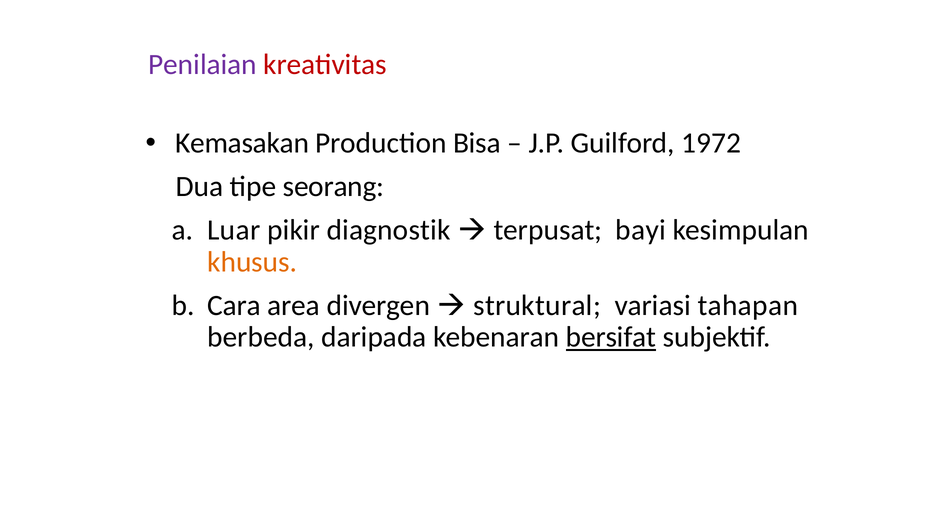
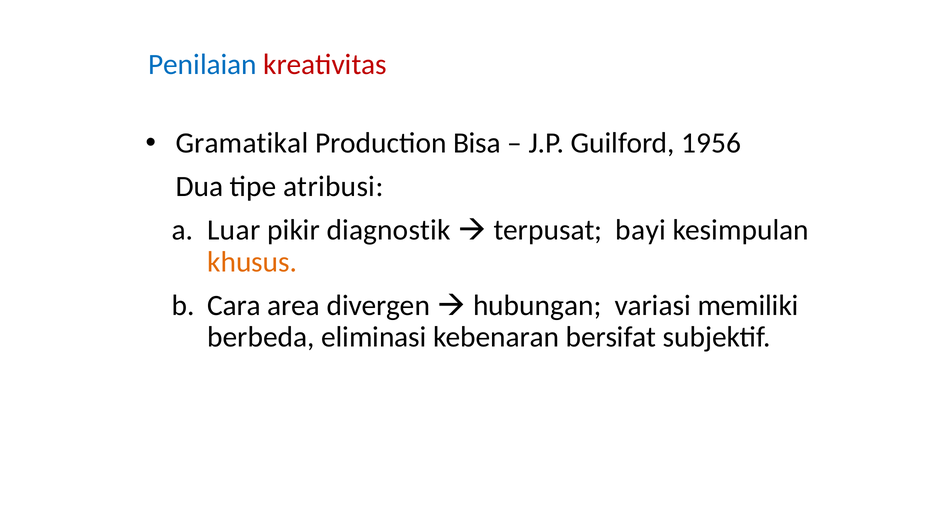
Penilaian colour: purple -> blue (203, 65)
Kemasakan: Kemasakan -> Gramatikal (242, 143)
1972: 1972 -> 1956 (711, 143)
seorang: seorang -> atribusi (333, 187)
struktural: struktural -> hubungan (537, 306)
tahapan: tahapan -> memiliki (748, 306)
daripada: daripada -> eliminasi (374, 337)
bersifat underline: present -> none (611, 337)
